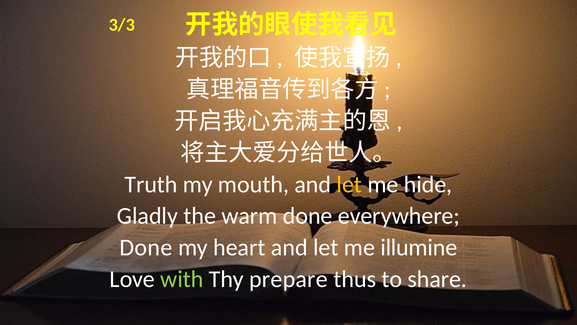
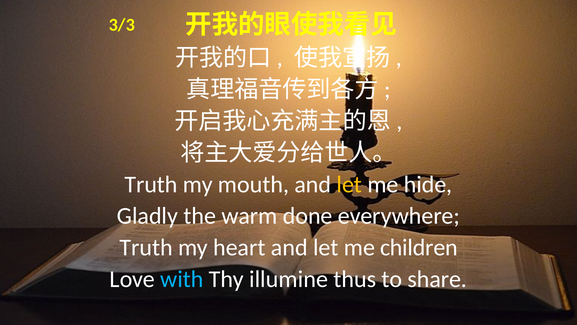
Done: Done -> Truth (146, 247)
illumine: illumine -> children (419, 247)
with colour: light green -> light blue (182, 279)
prepare: prepare -> illumine (289, 279)
